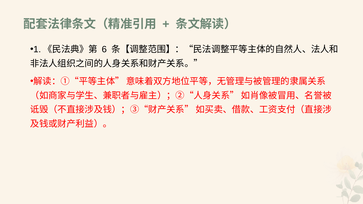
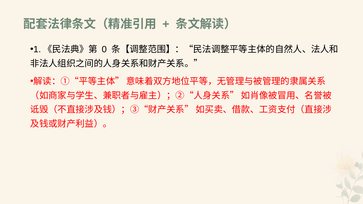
6: 6 -> 0 (104, 49)
